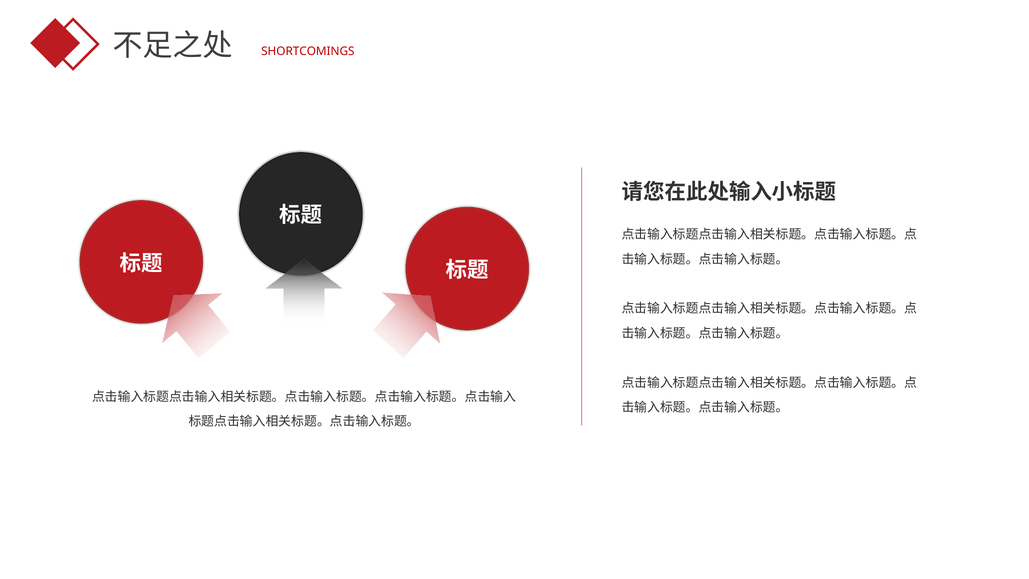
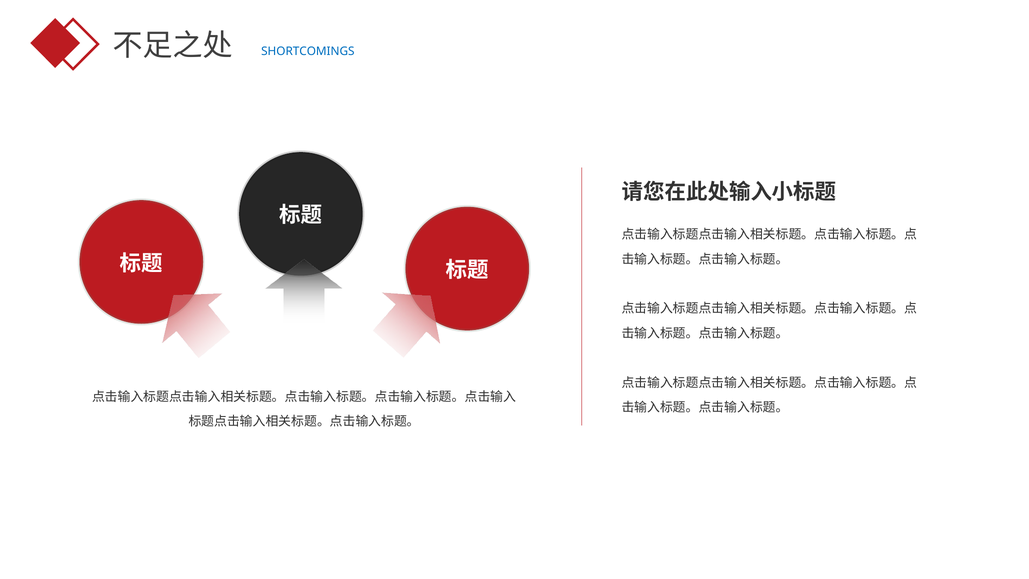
SHORTCOMINGS colour: red -> blue (308, 51)
